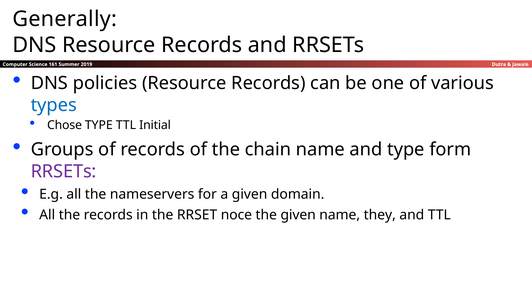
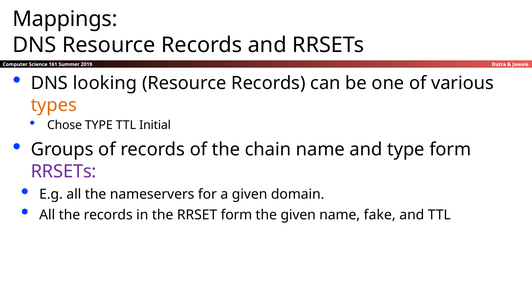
Generally: Generally -> Mappings (65, 19)
policies: policies -> looking (105, 83)
types colour: blue -> orange (54, 105)
RRSET noce: noce -> form (236, 215)
they: they -> fake (380, 215)
